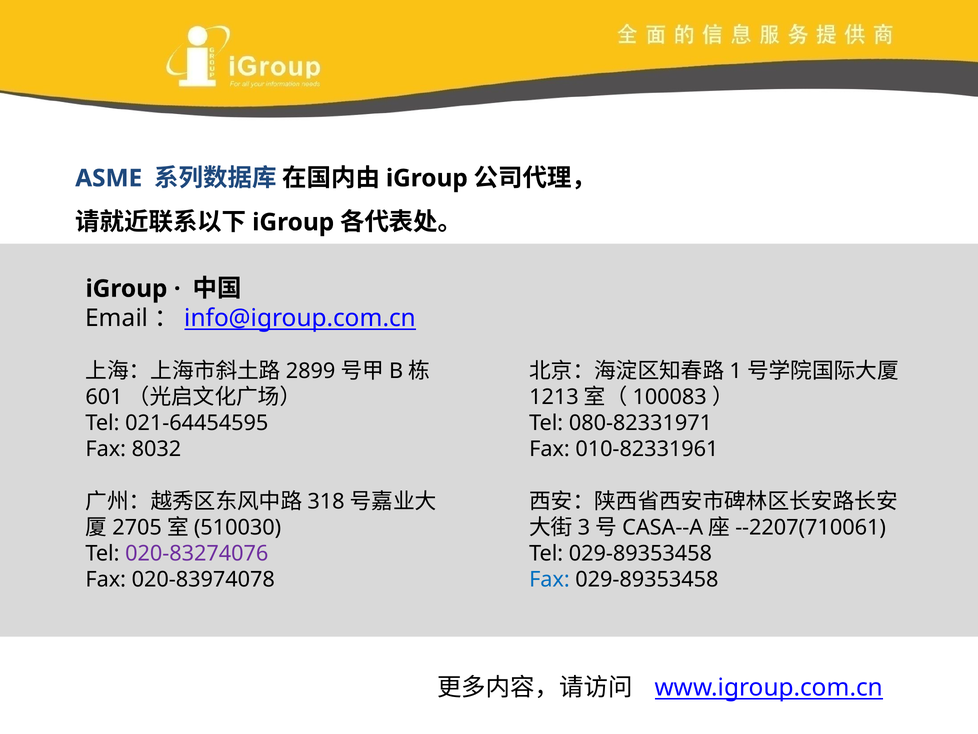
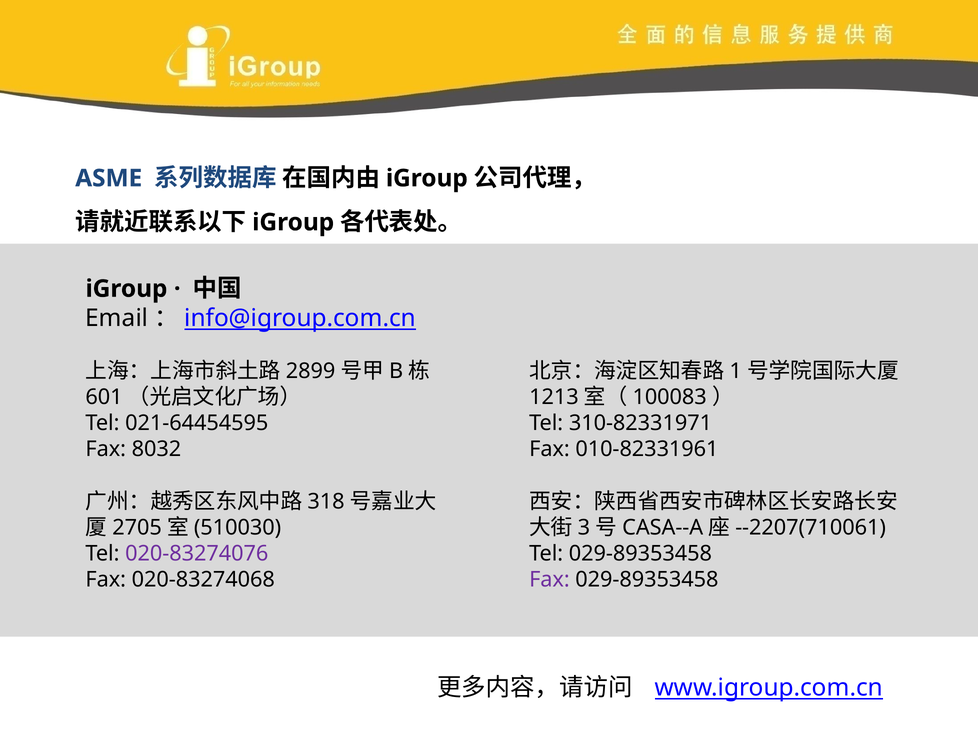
080-82331971: 080-82331971 -> 310-82331971 (640, 423)
020-83974078: 020-83974078 -> 020-83274068 (203, 579)
Fax colour: blue -> purple (549, 579)
